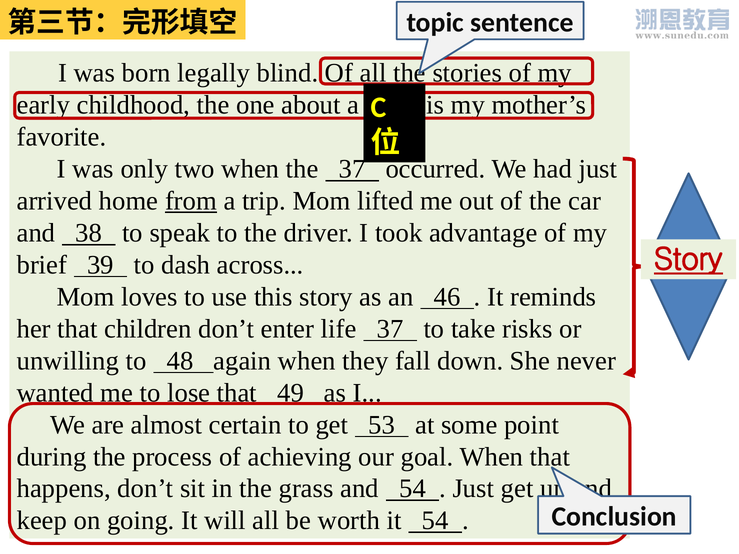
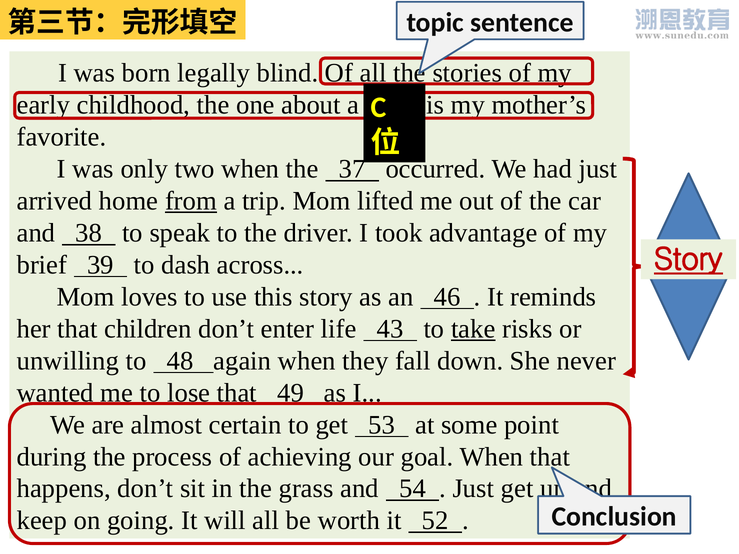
life 37: 37 -> 43 (390, 329)
take underline: none -> present (473, 329)
it 54: 54 -> 52 (435, 521)
